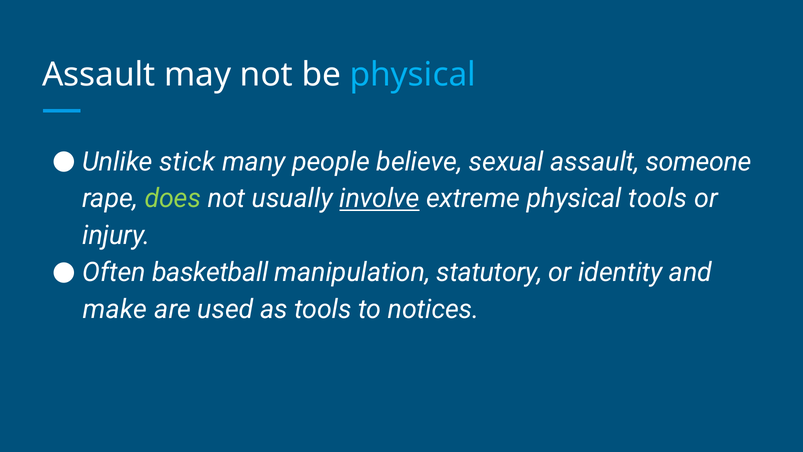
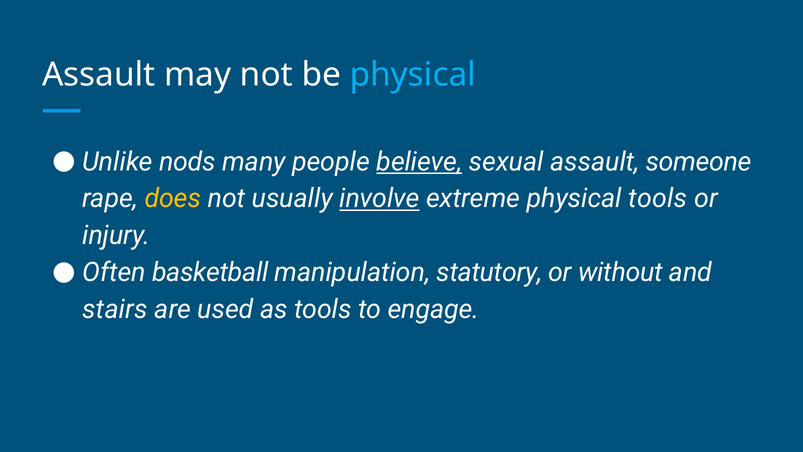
stick: stick -> nods (187, 162)
believe underline: none -> present (419, 162)
does colour: light green -> yellow (173, 199)
identity: identity -> without (620, 272)
make: make -> stairs (115, 309)
notices: notices -> engage (433, 309)
